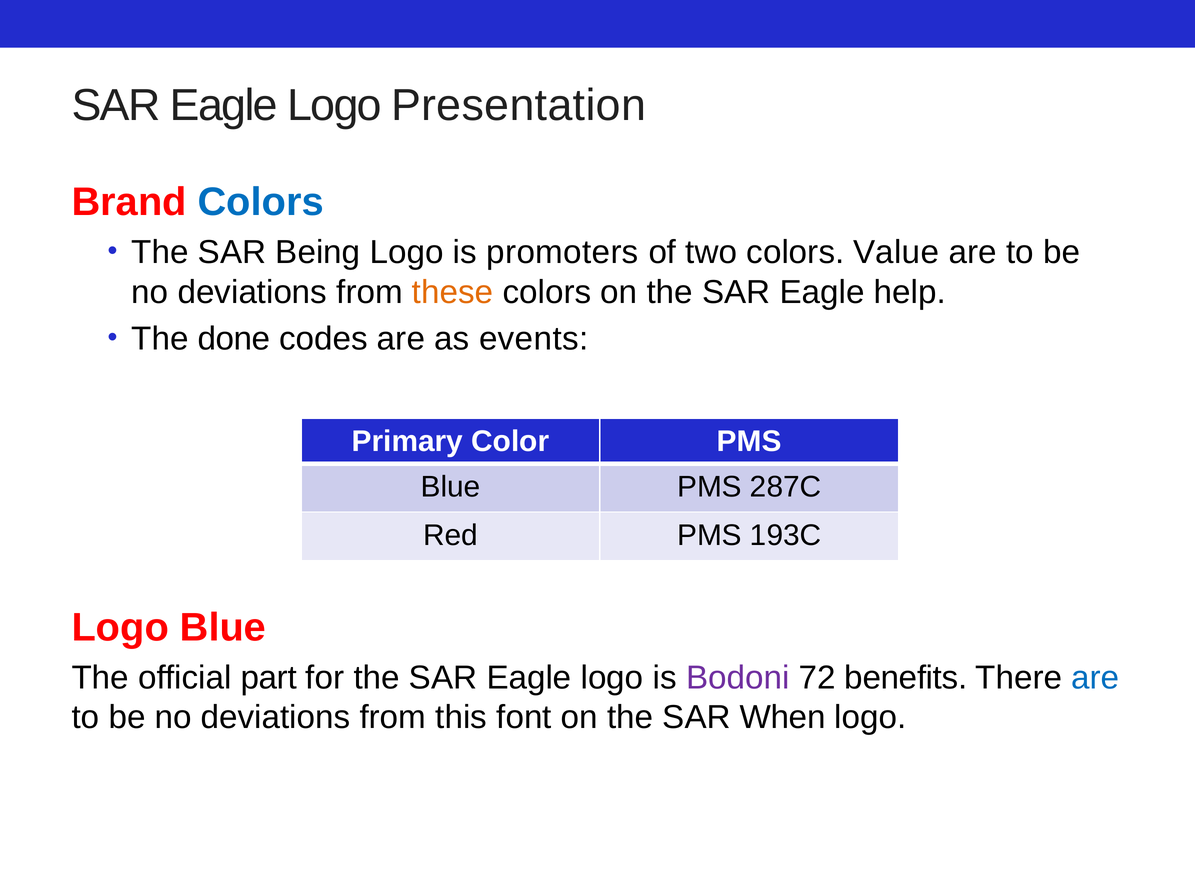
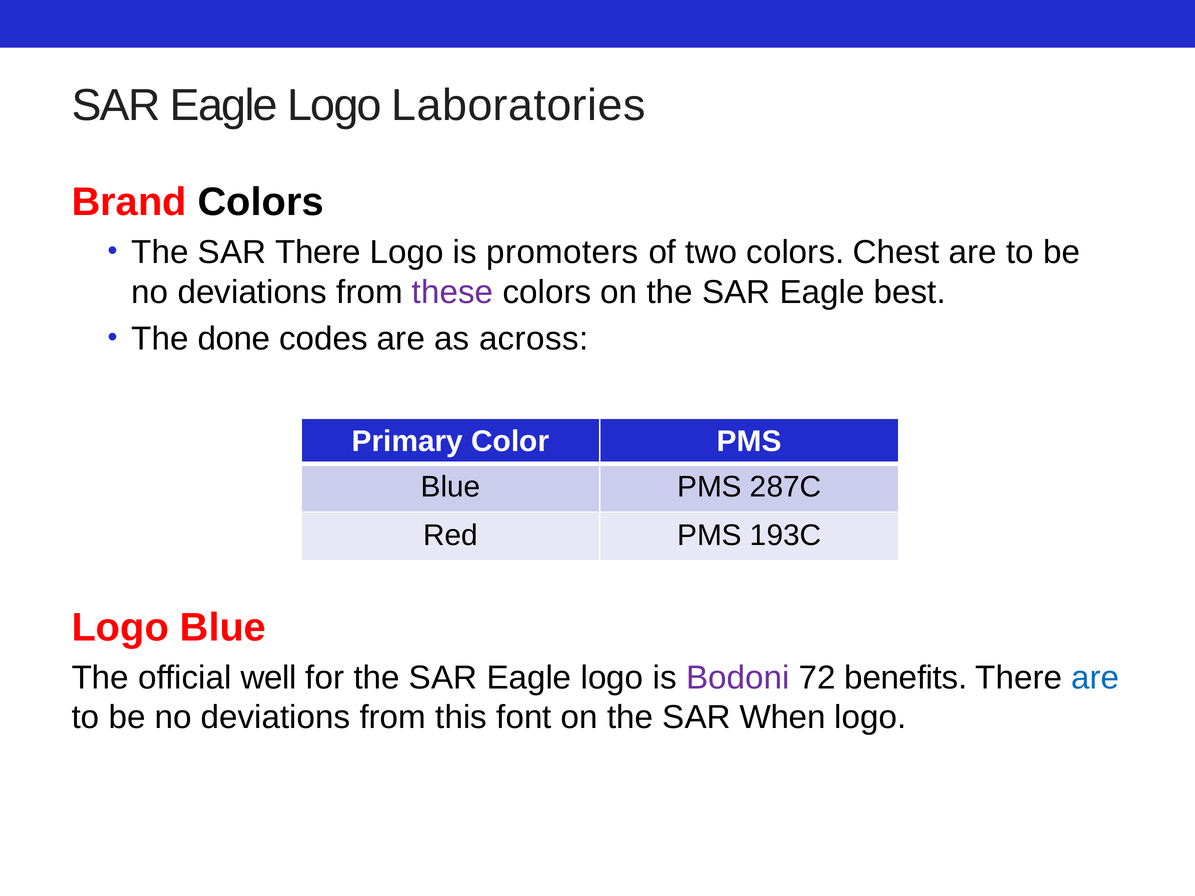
Presentation: Presentation -> Laboratories (518, 106)
Colors colour: blue -> black (261, 202)
SAR Being: Being -> There (318, 252)
Value: Value -> Chest (896, 252)
these colour: orange -> purple (453, 292)
help: help -> best (910, 292)
events: events -> across (534, 339)
part: part -> well (269, 678)
